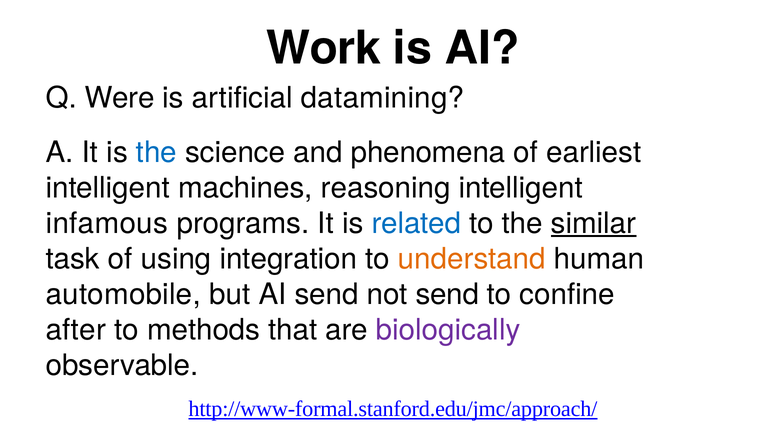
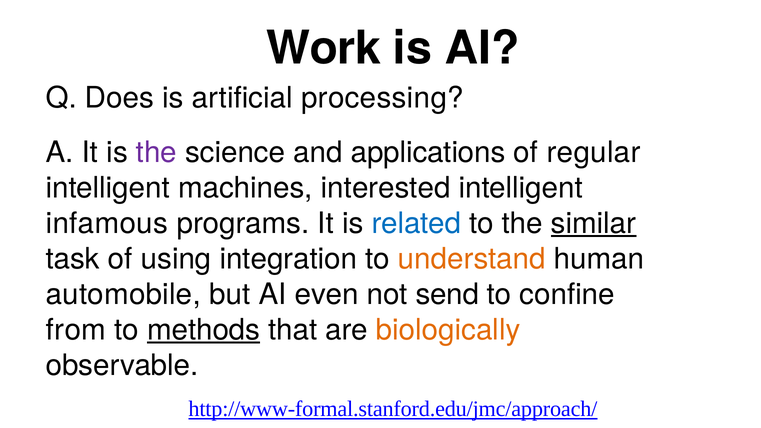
Were: Were -> Does (119, 98)
datamining: datamining -> processing (383, 98)
the colour: blue -> purple (156, 152)
phenomena: phenomena -> applications (428, 152)
earliest: earliest -> regular (594, 152)
reasoning: reasoning -> interested (386, 188)
AI send: send -> even (327, 294)
after: after -> from (76, 330)
methods underline: none -> present (204, 330)
biologically colour: purple -> orange (448, 330)
